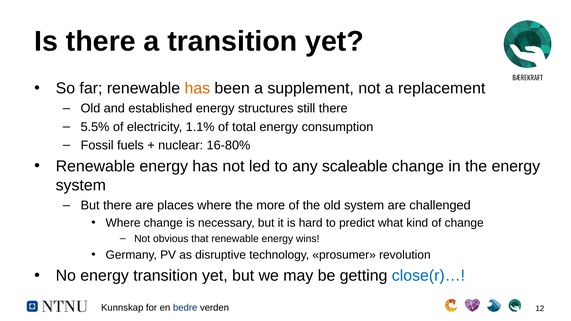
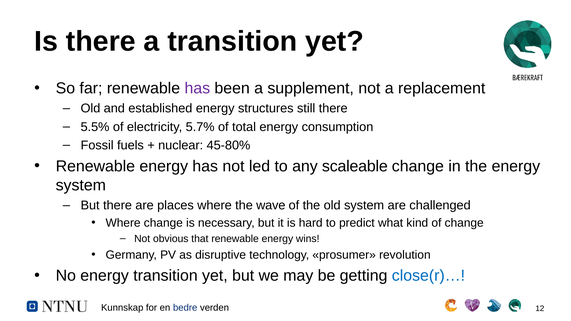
has colour: orange -> purple (197, 88)
1.1%: 1.1% -> 5.7% (200, 127)
16-80%: 16-80% -> 45-80% (228, 145)
more: more -> wave (271, 206)
